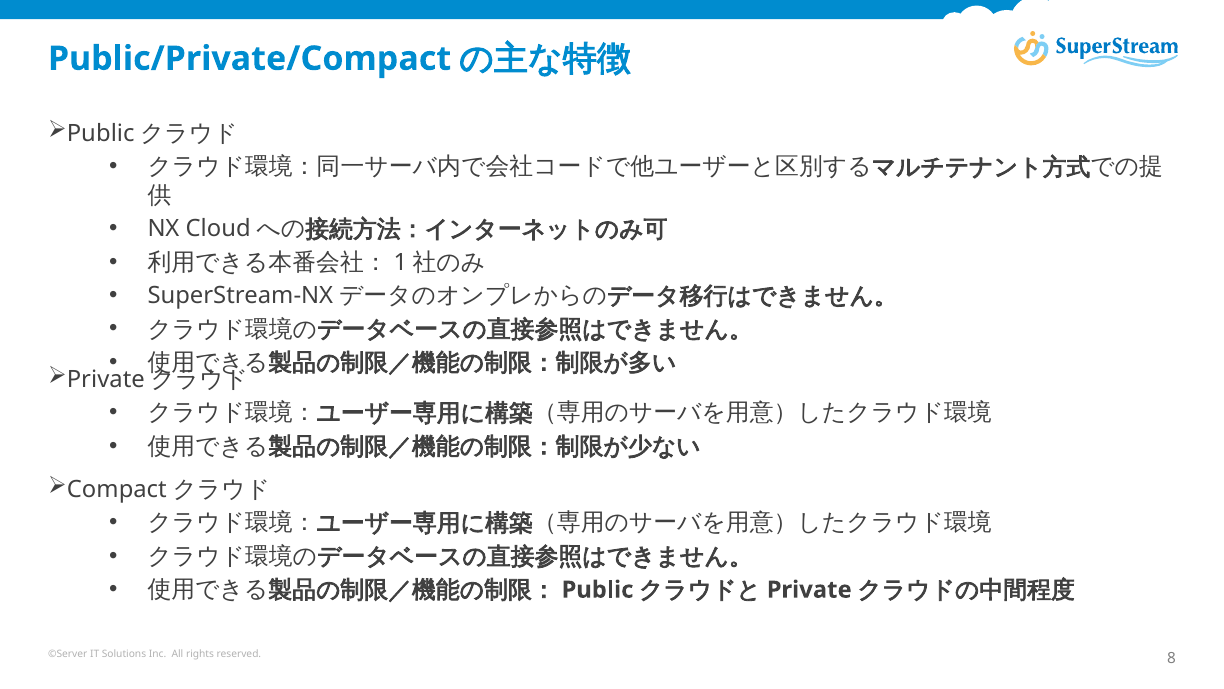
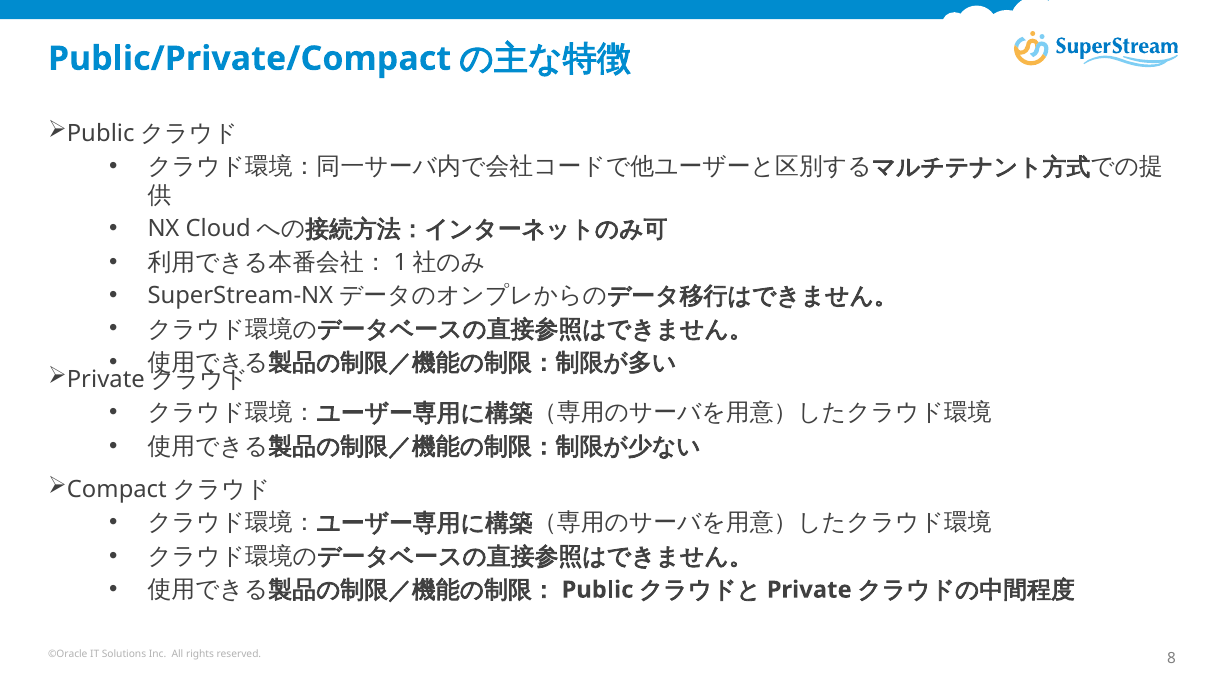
©Server: ©Server -> ©Oracle (68, 654)
